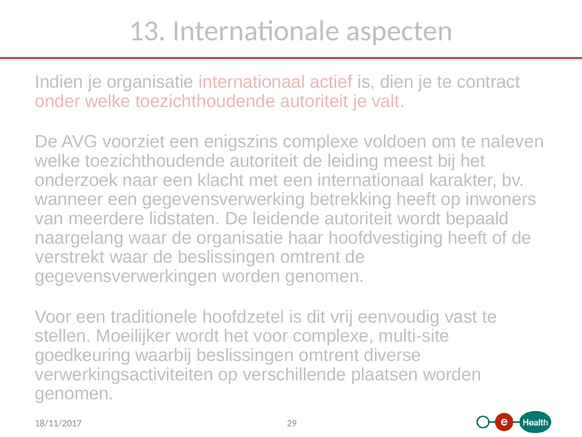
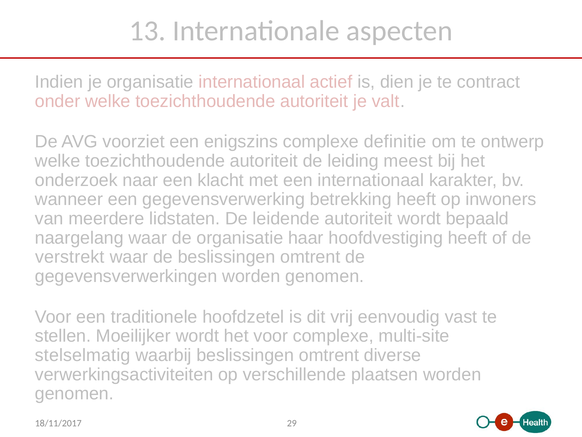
voldoen: voldoen -> definitie (395, 142)
naleven: naleven -> ontwerp (513, 142)
goedkeuring: goedkeuring -> stelselmatig (83, 355)
